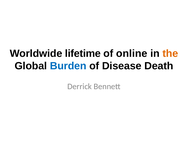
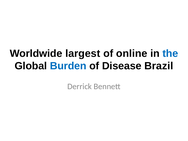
lifetime: lifetime -> largest (83, 53)
the colour: orange -> blue (170, 53)
Death: Death -> Brazil (159, 66)
